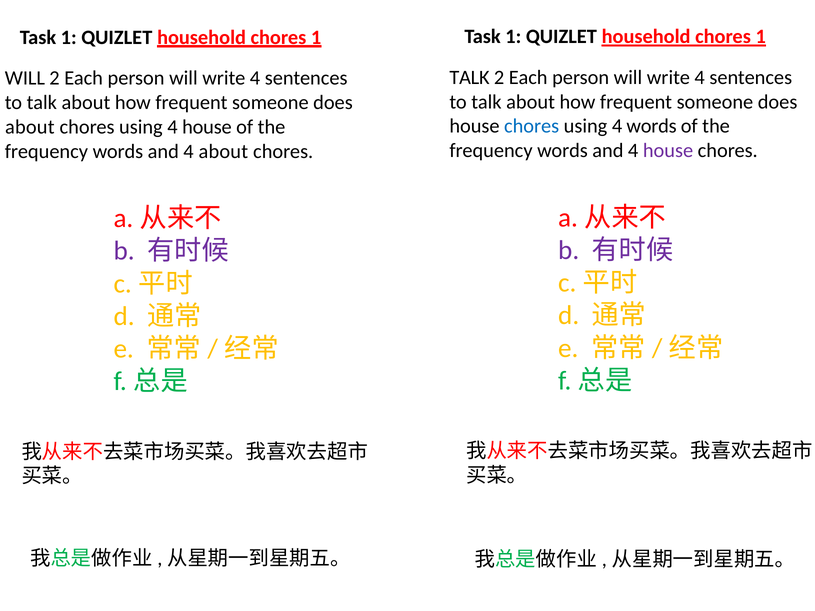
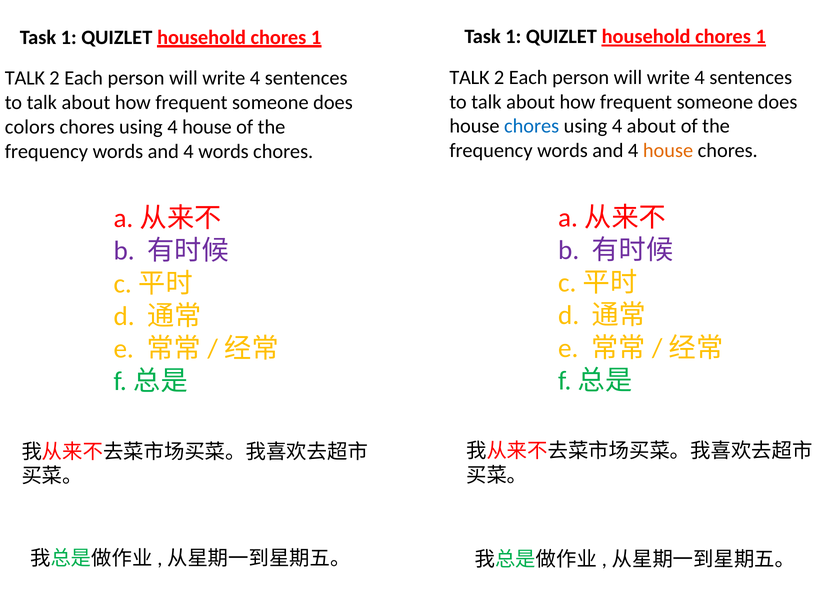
WILL: WILL -> TALK (25, 78)
4 words: words -> about (651, 126)
about: about -> colors (30, 127)
house colour: purple -> orange (668, 151)
4 about: about -> words (223, 151)
